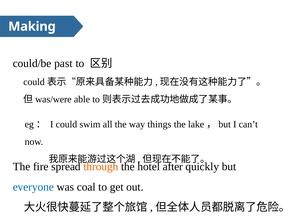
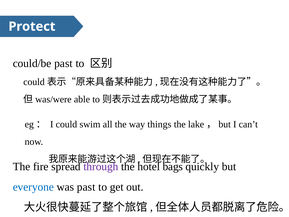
Making: Making -> Protect (32, 26)
through colour: orange -> purple (101, 166)
after: after -> bags (173, 166)
was coal: coal -> past (86, 187)
